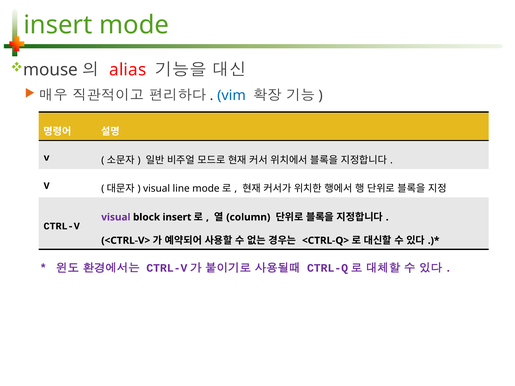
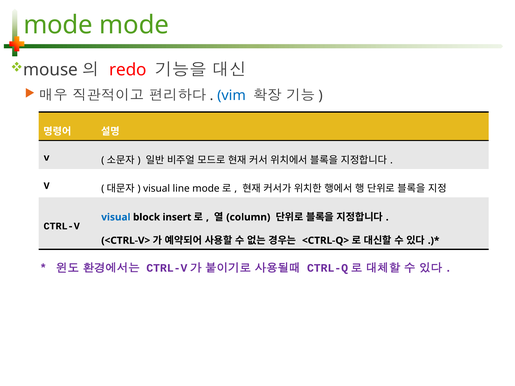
insert: insert -> mode (58, 25)
alias: alias -> redo (128, 70)
visual colour: purple -> blue (116, 217)
